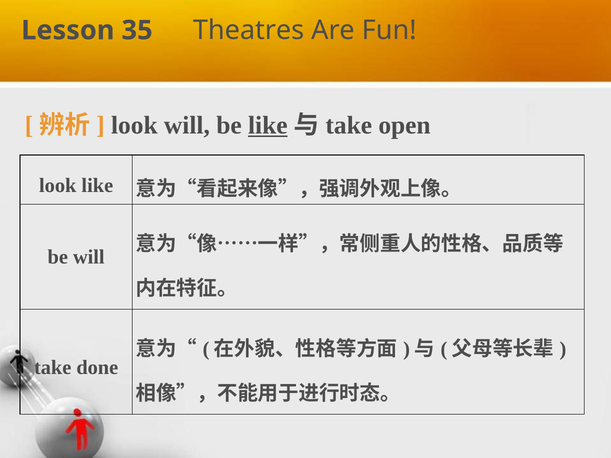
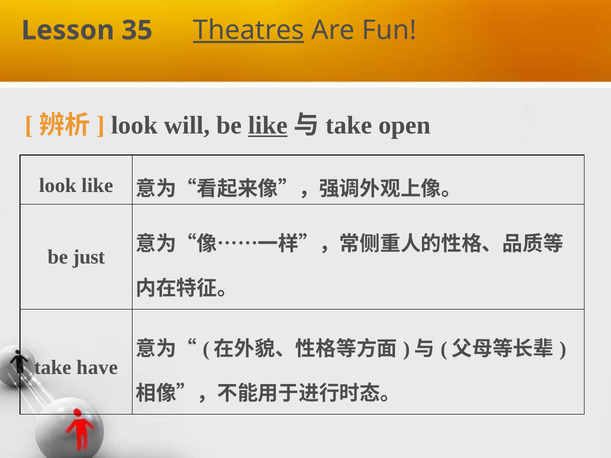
Theatres underline: none -> present (249, 30)
be will: will -> just (89, 257)
done: done -> have (97, 368)
